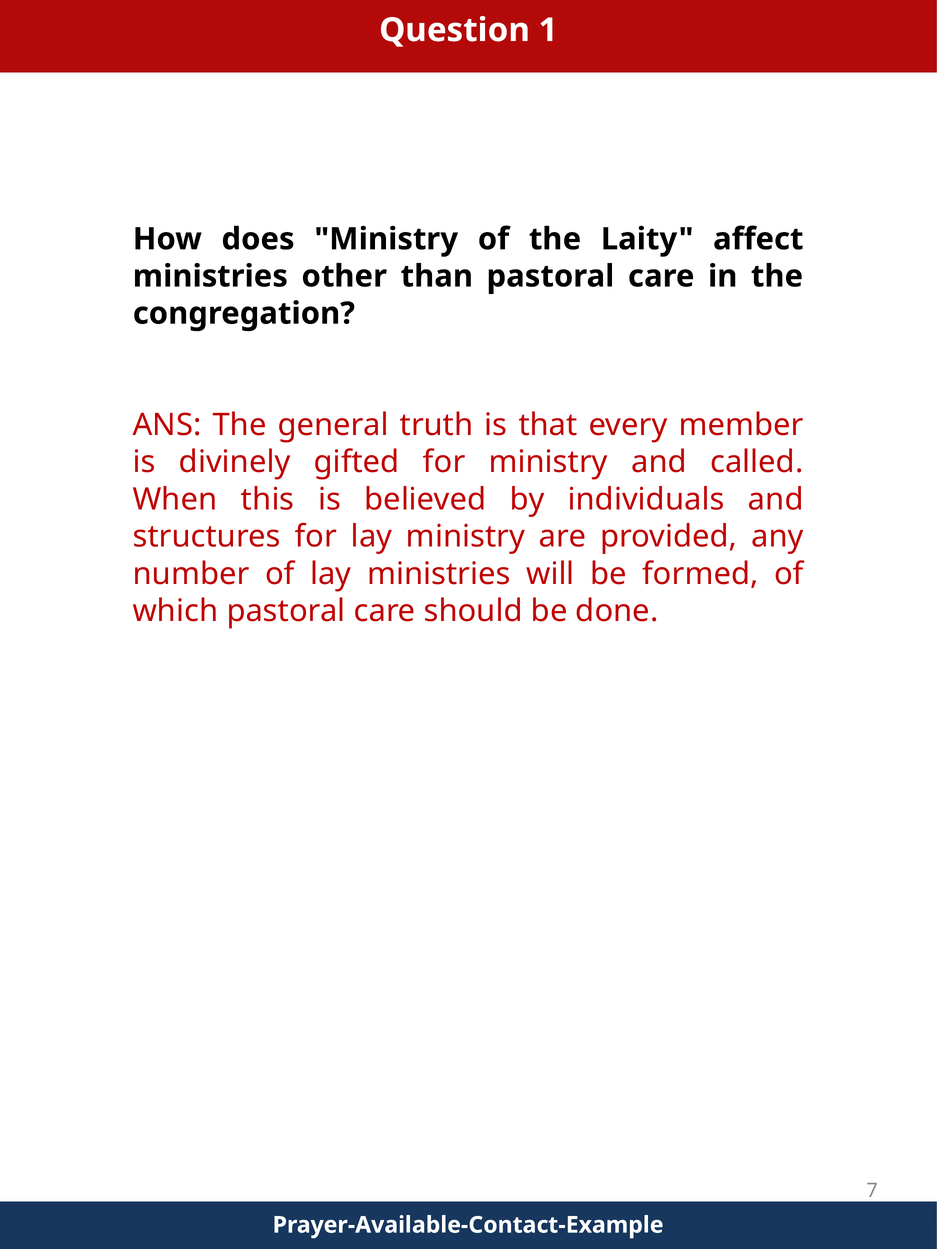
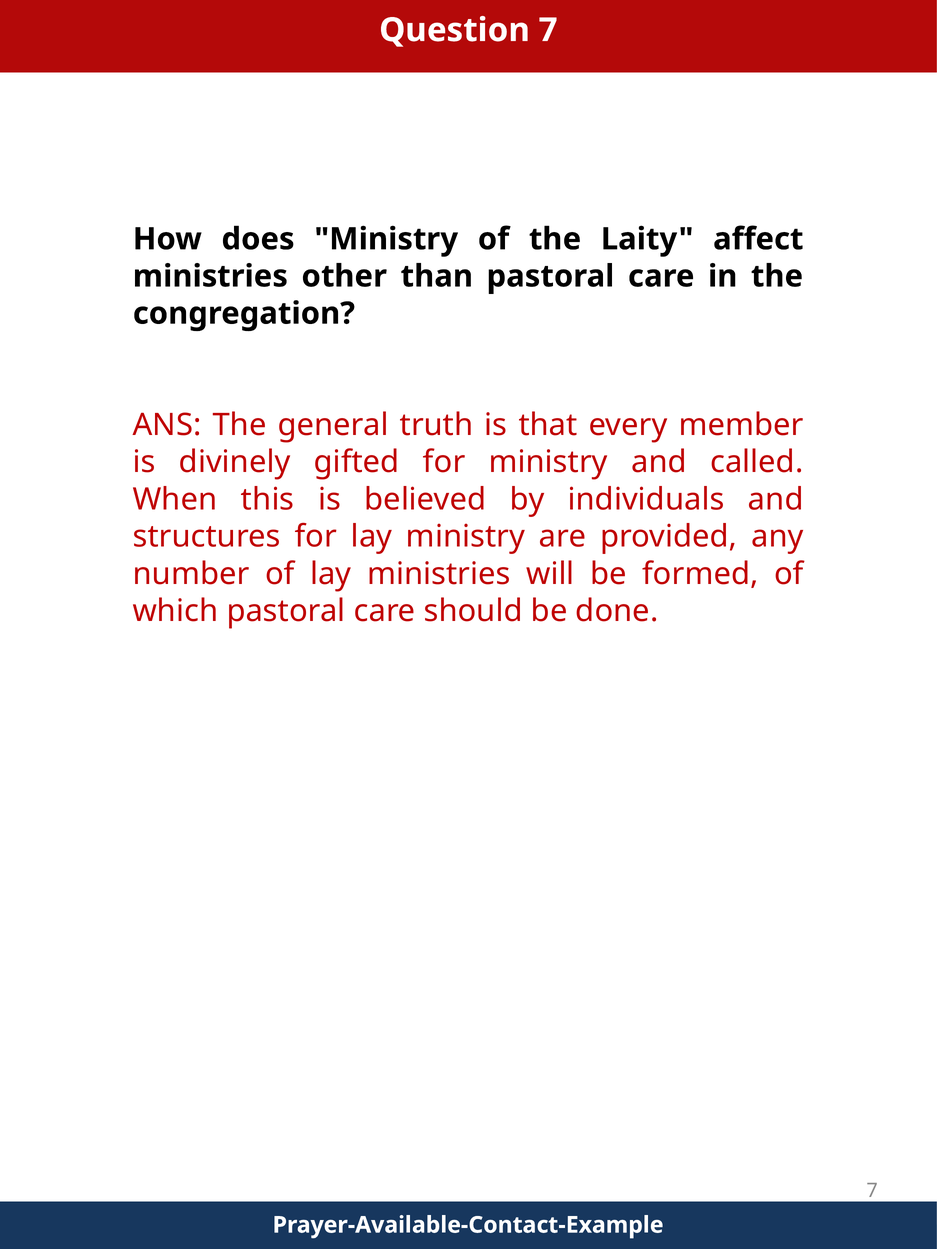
Question 1: 1 -> 7 (548, 30)
